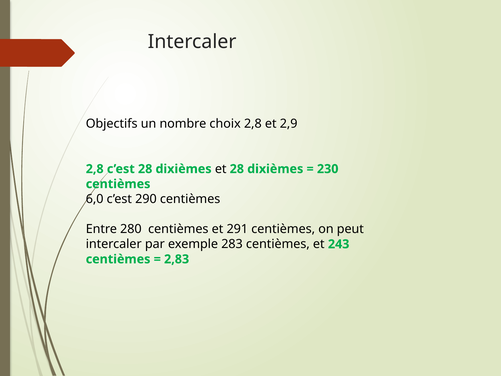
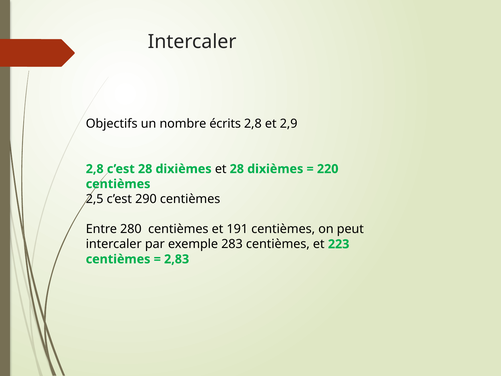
choix: choix -> écrits (225, 124)
230: 230 -> 220 (328, 169)
6,0: 6,0 -> 2,5 (95, 199)
291: 291 -> 191 (237, 229)
243: 243 -> 223 (339, 244)
